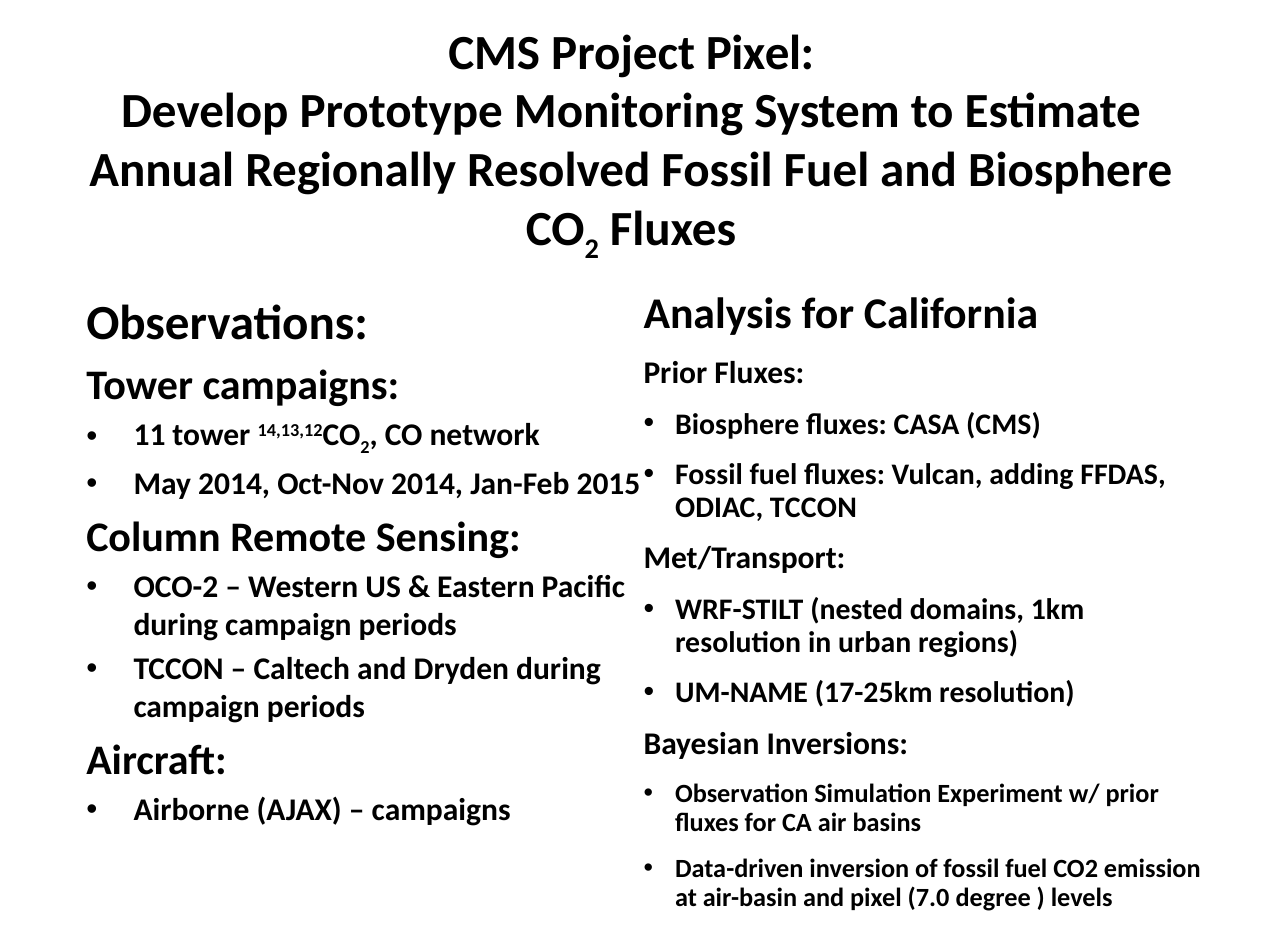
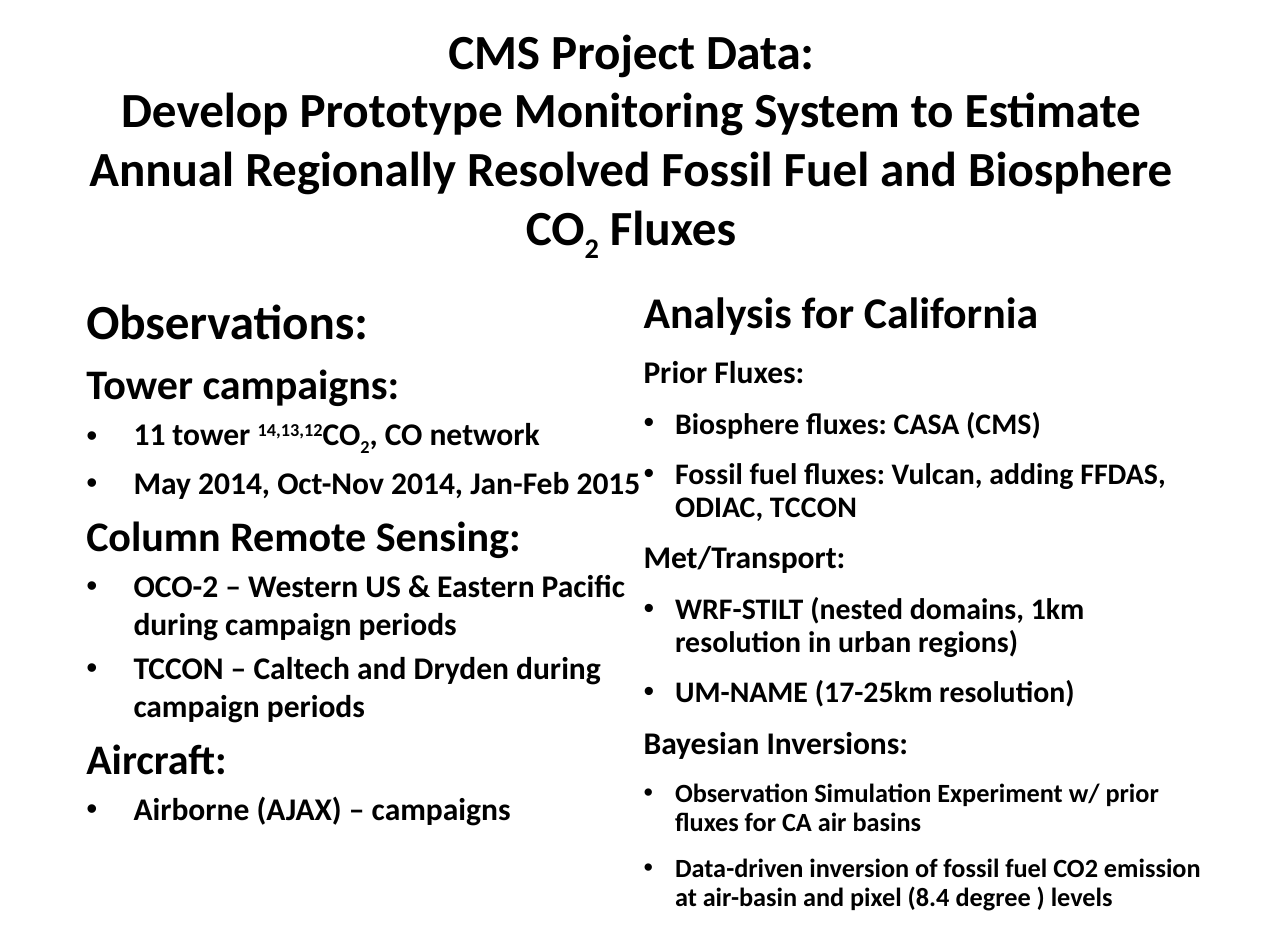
Project Pixel: Pixel -> Data (760, 53)
7.0: 7.0 -> 8.4 (929, 898)
